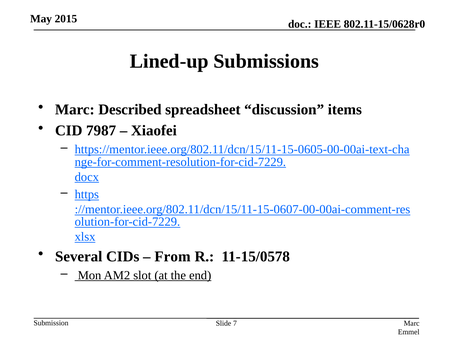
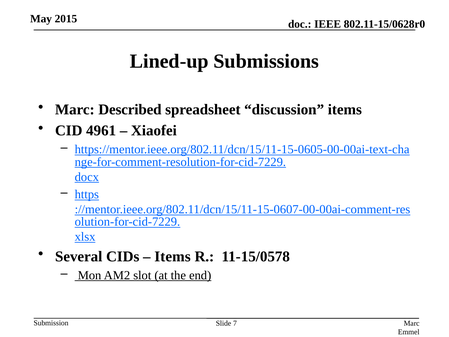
7987: 7987 -> 4961 (101, 131)
From: From -> Items (173, 256)
